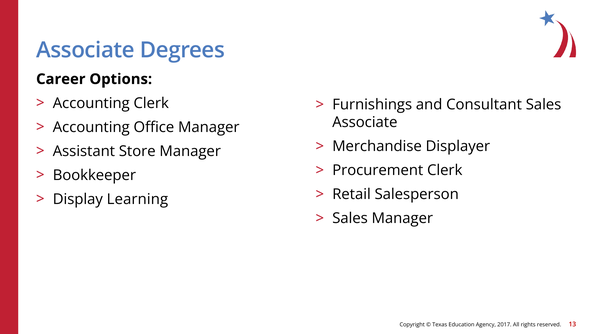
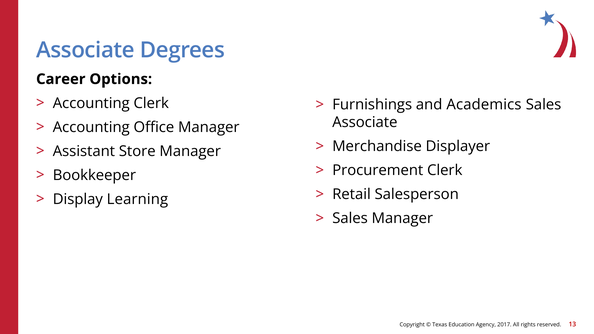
Consultant: Consultant -> Academics (484, 105)
